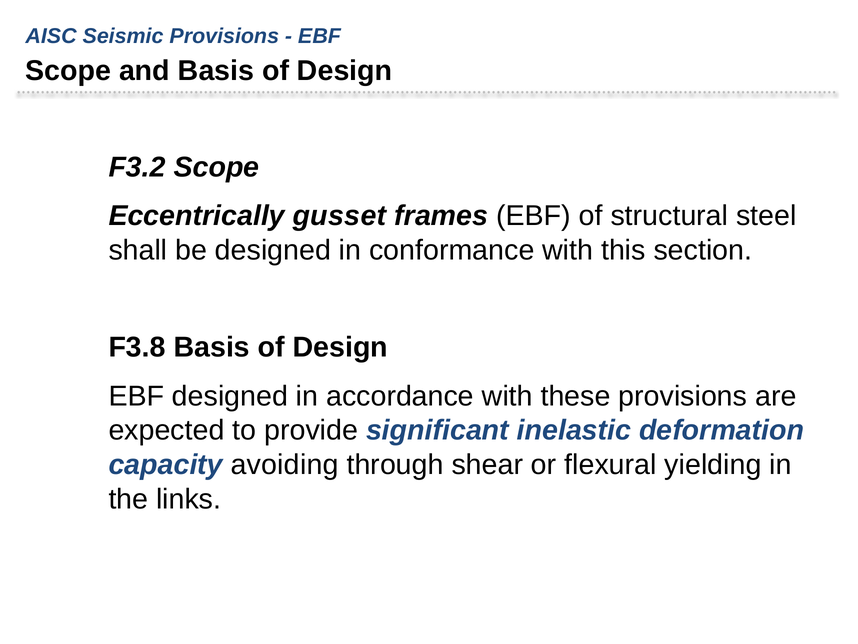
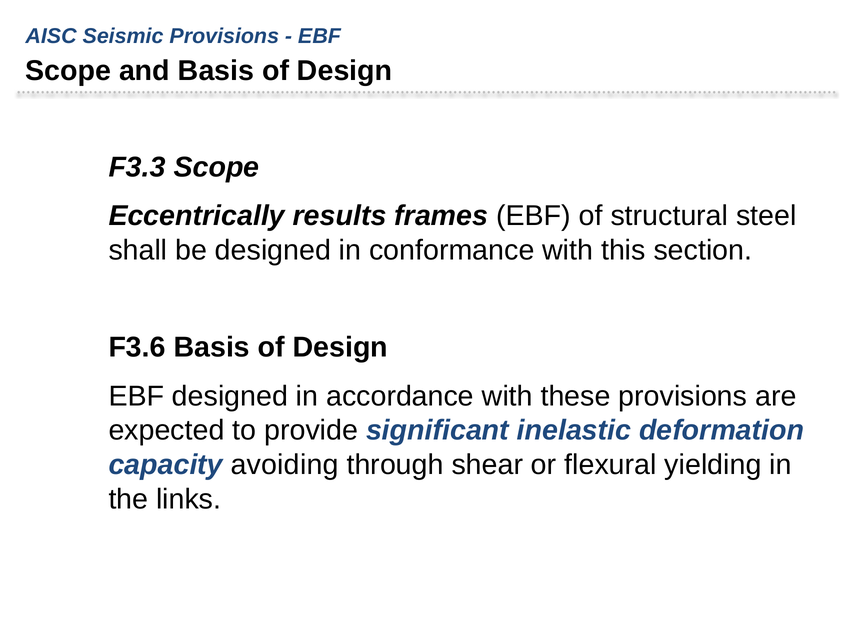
F3.2: F3.2 -> F3.3 (137, 167)
gusset: gusset -> results (340, 216)
F3.8: F3.8 -> F3.6 (137, 347)
